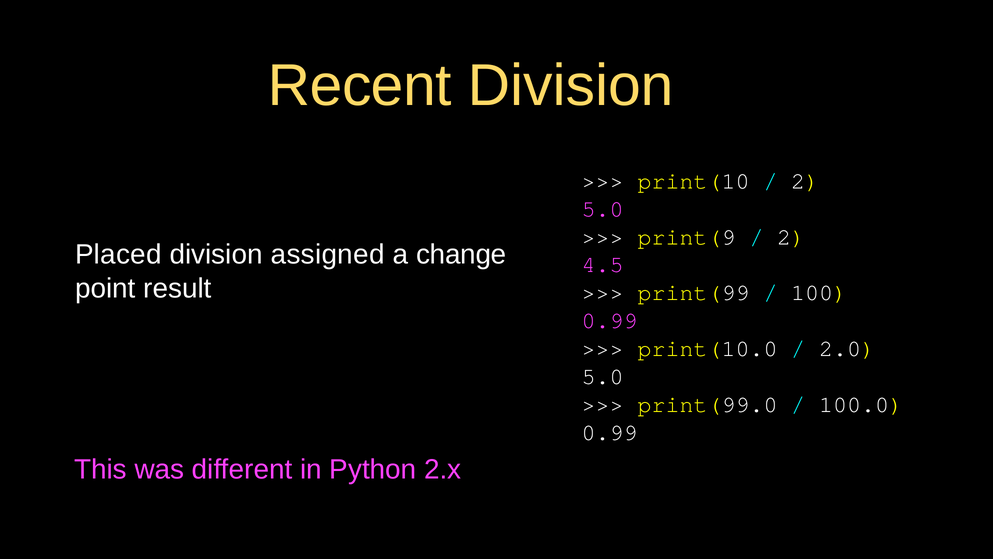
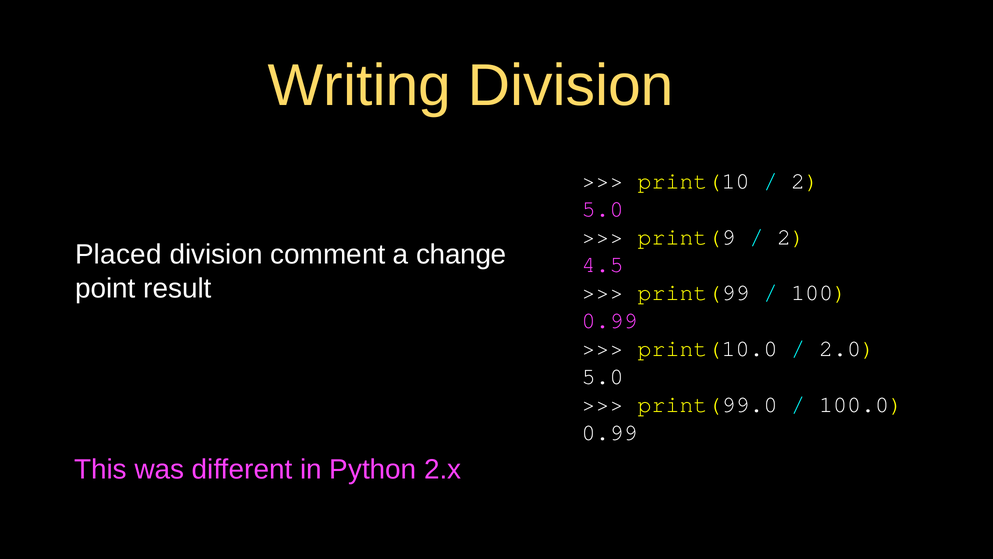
Recent: Recent -> Writing (360, 86)
assigned: assigned -> comment (328, 255)
